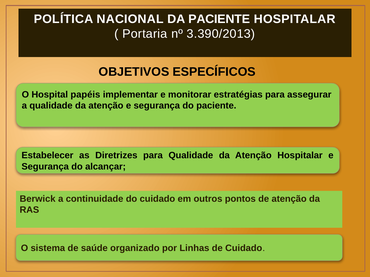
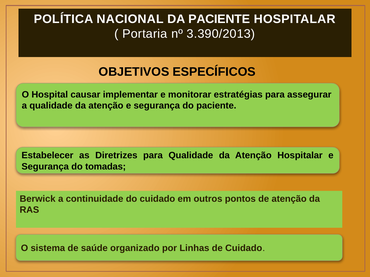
papéis: papéis -> causar (85, 95)
alcançar: alcançar -> tomadas (106, 167)
